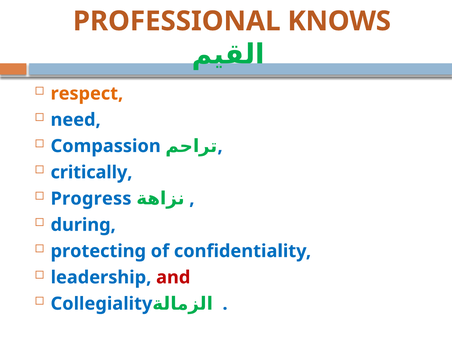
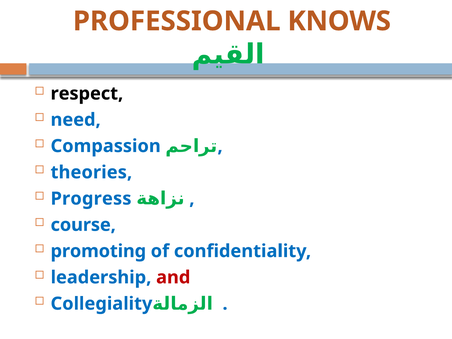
respect colour: orange -> black (87, 94)
critically: critically -> theories (91, 172)
during: during -> course (83, 225)
protecting: protecting -> promoting (98, 251)
